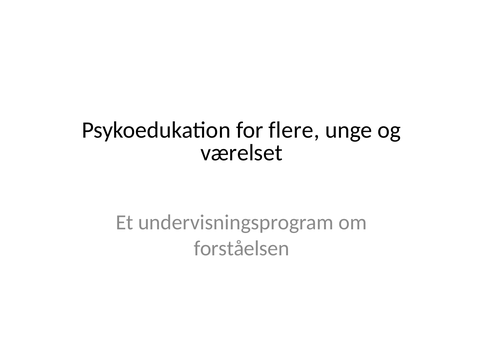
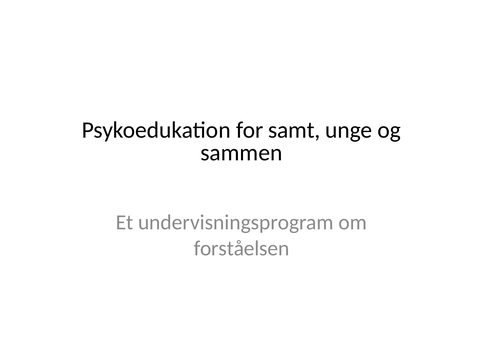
flere: flere -> samt (294, 130)
værelset: værelset -> sammen (241, 152)
